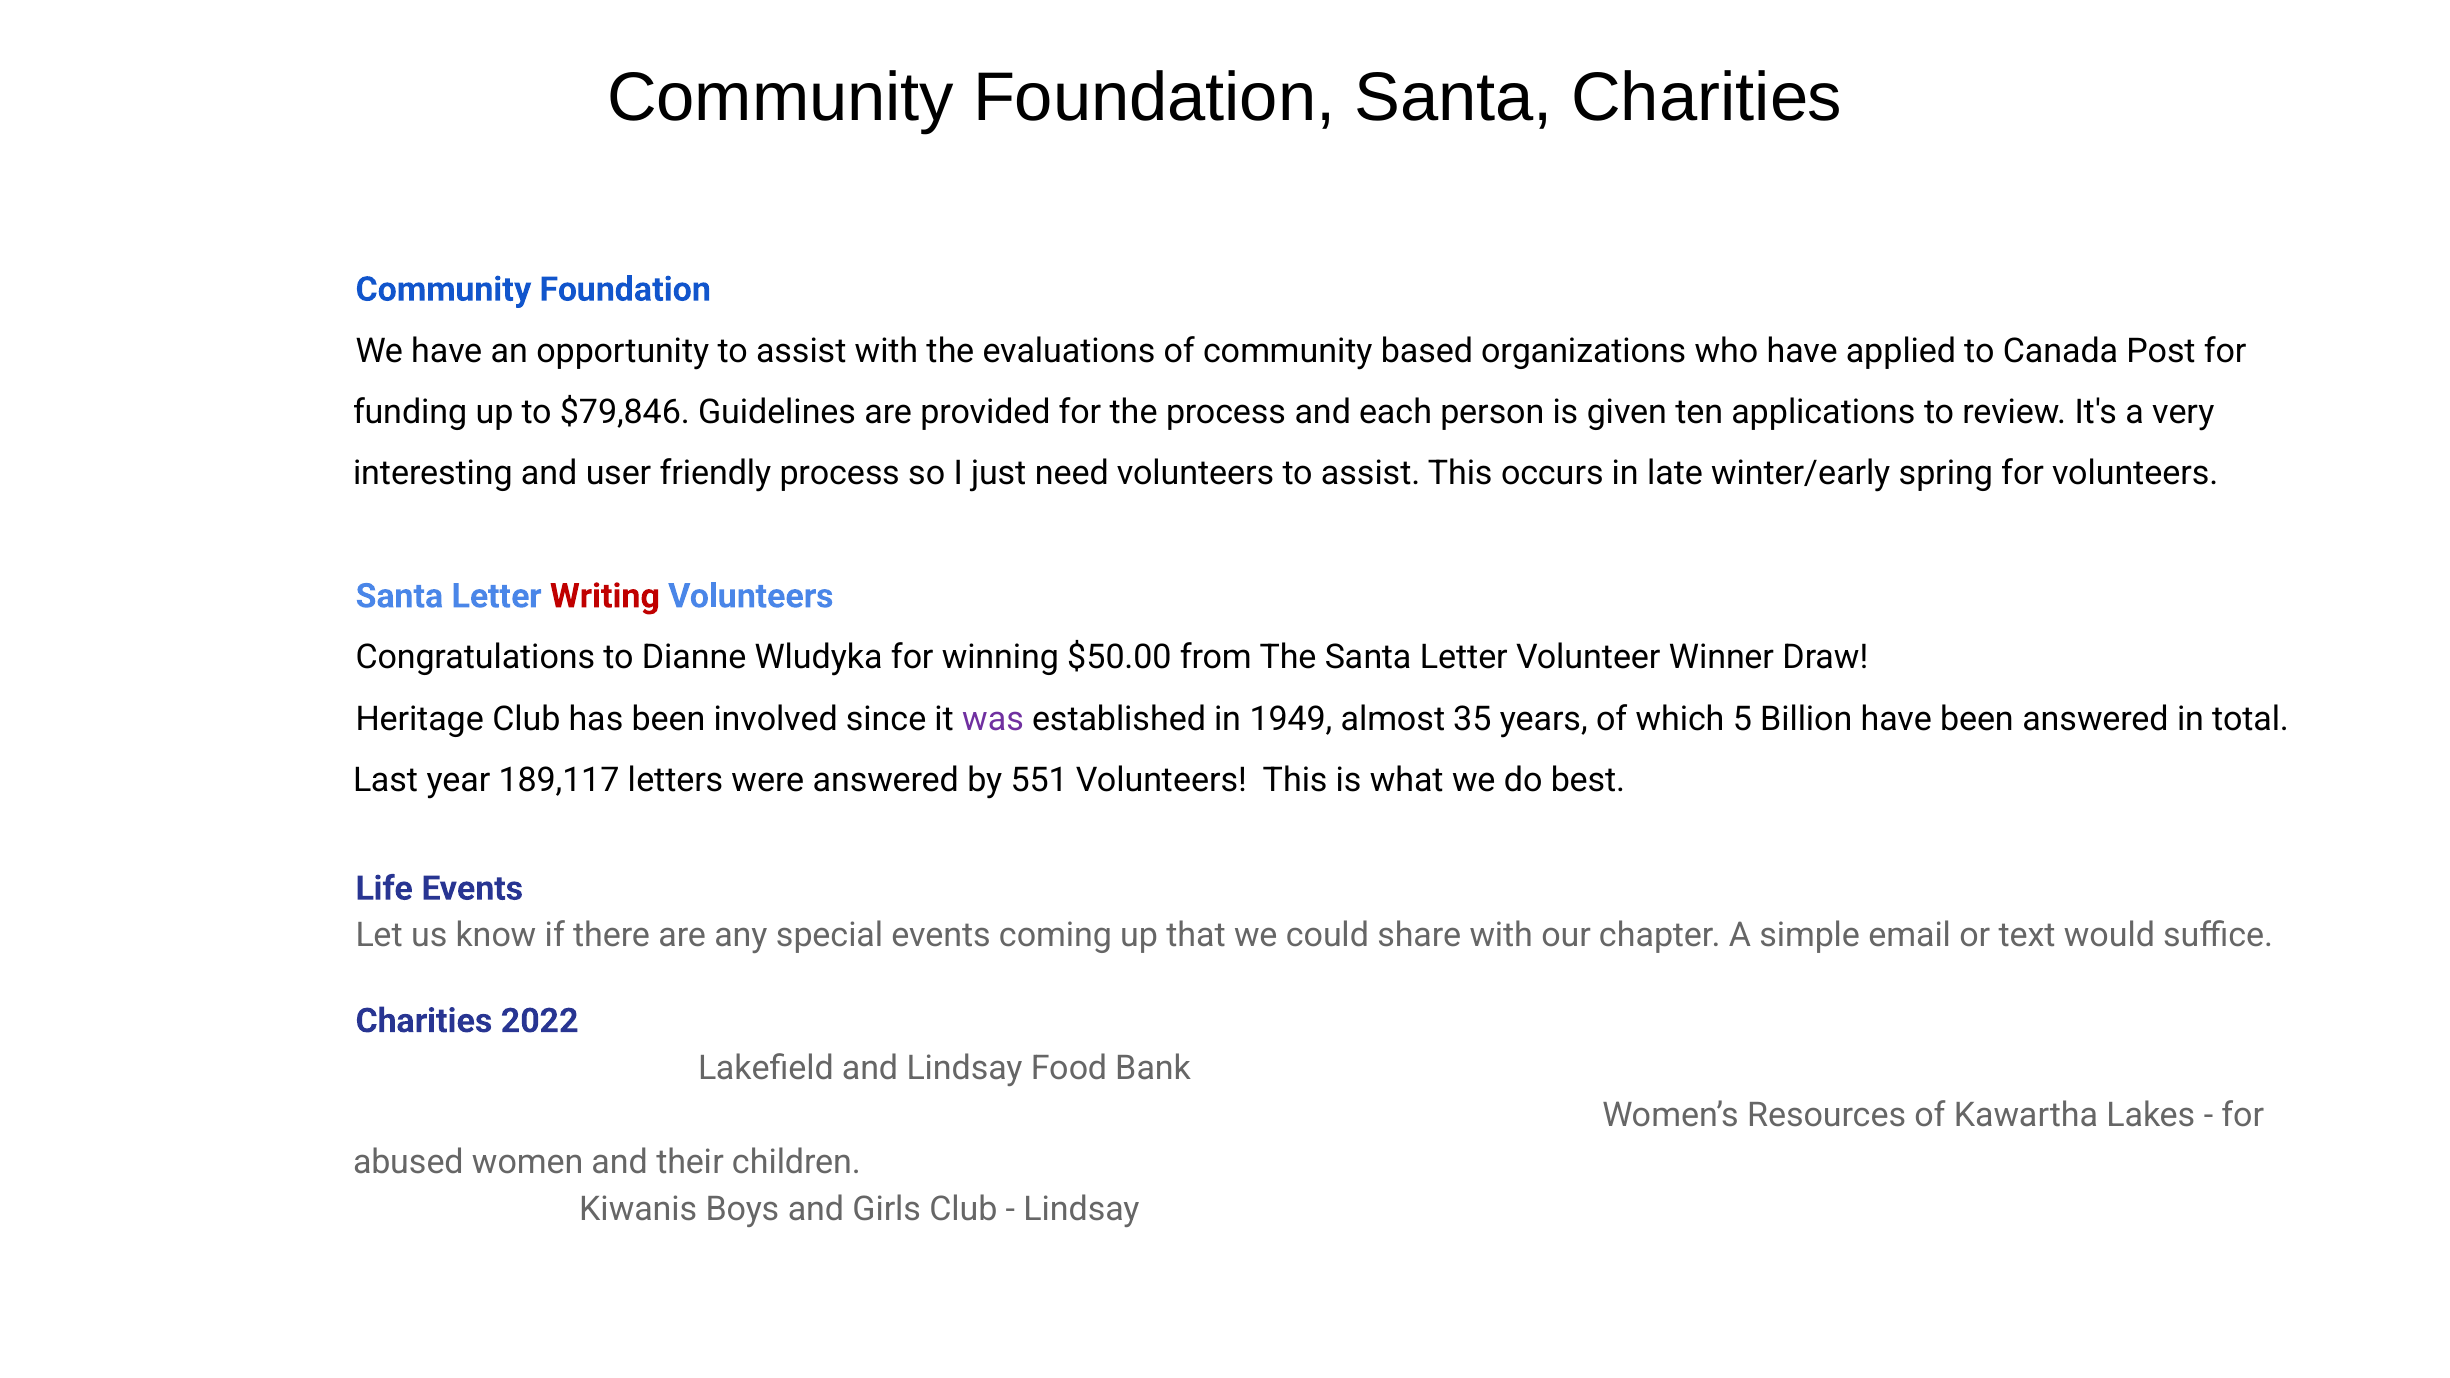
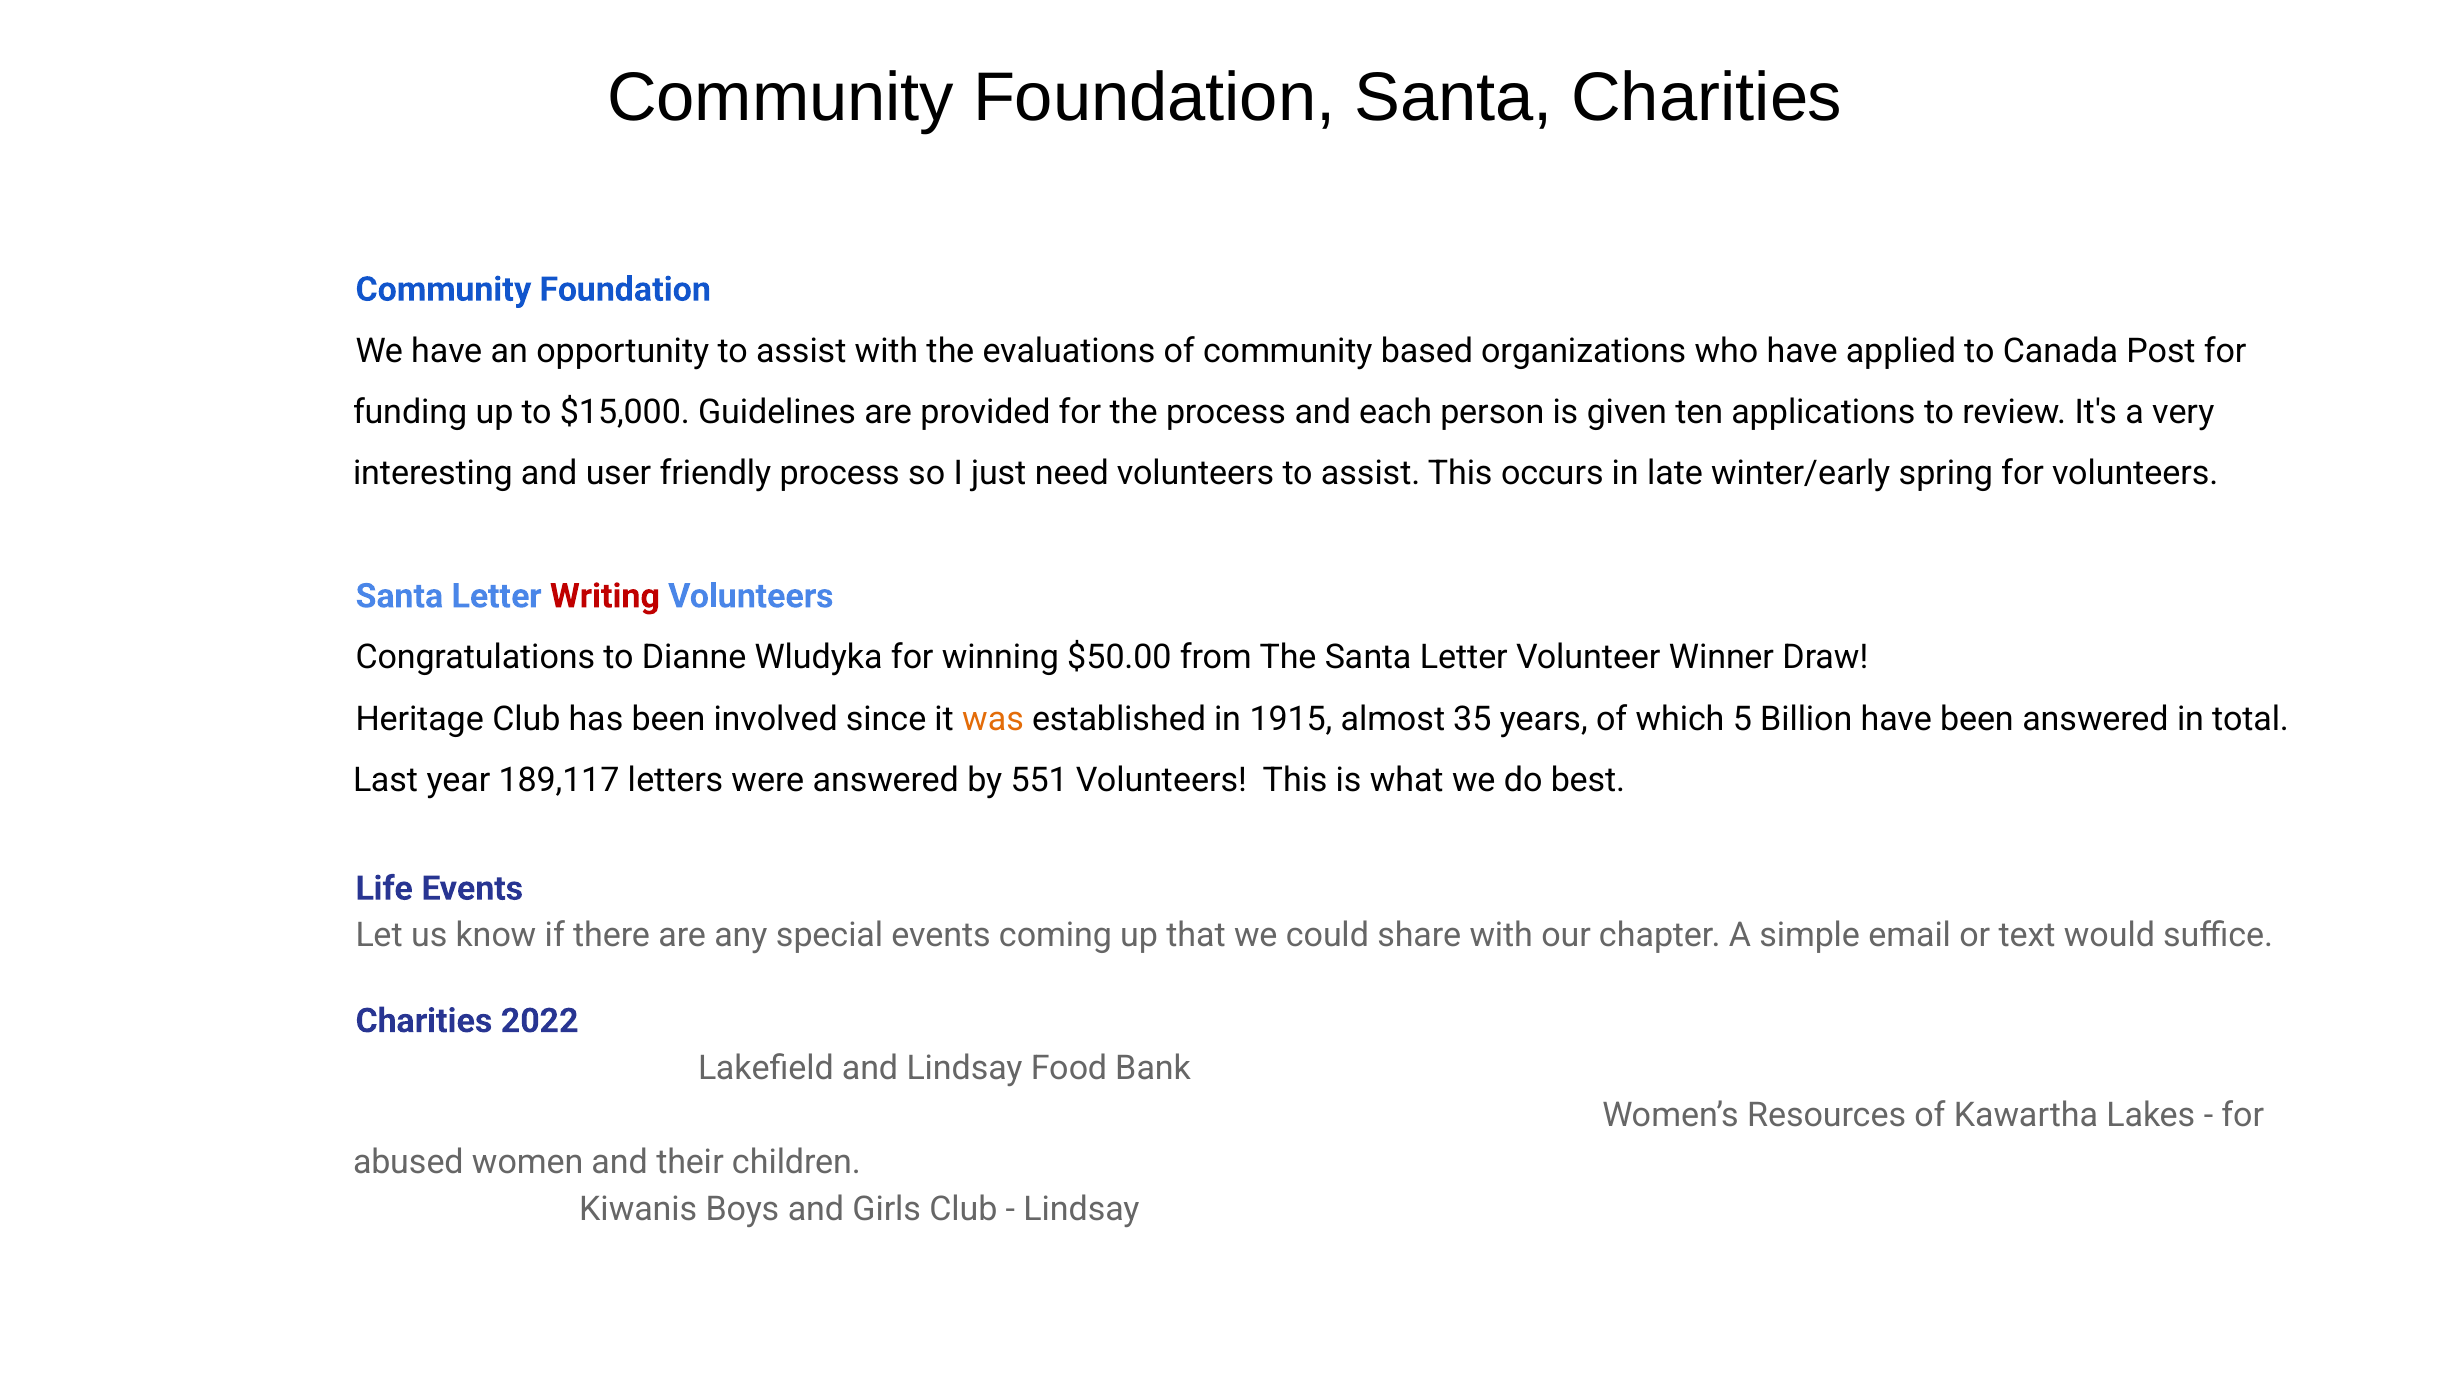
$79,846: $79,846 -> $15,000 (625, 412)
was colour: purple -> orange (993, 719)
1949: 1949 -> 1915 (1291, 719)
